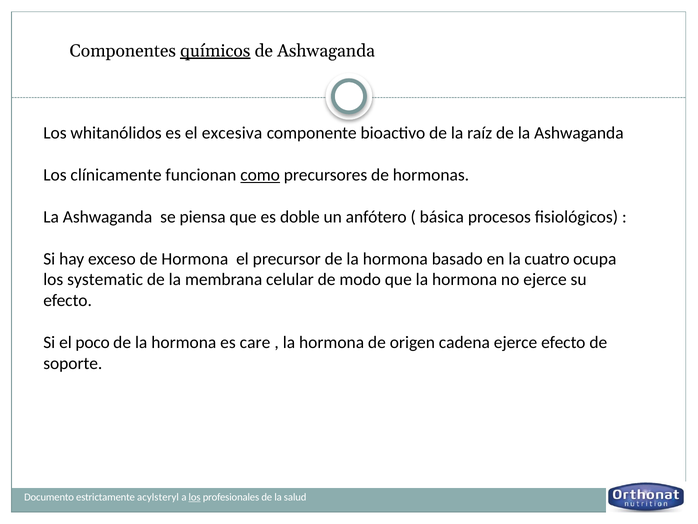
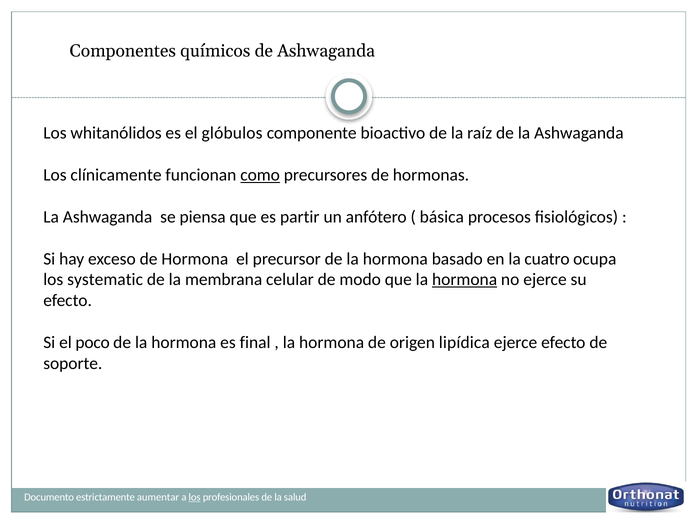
químicos underline: present -> none (215, 51)
excesiva: excesiva -> glóbulos (232, 133)
doble: doble -> partir (300, 217)
hormona underline: none -> present (465, 279)
care: care -> final (255, 342)
cadena: cadena -> lipídica (464, 342)
acylsteryl: acylsteryl -> aumentar (158, 497)
